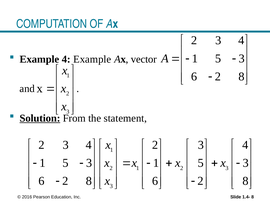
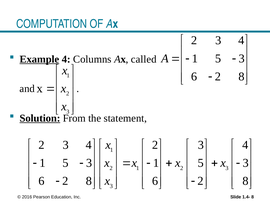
Example underline: none -> present (39, 59)
4 Example: Example -> Columns (92, 59)
vector: vector -> called (144, 59)
